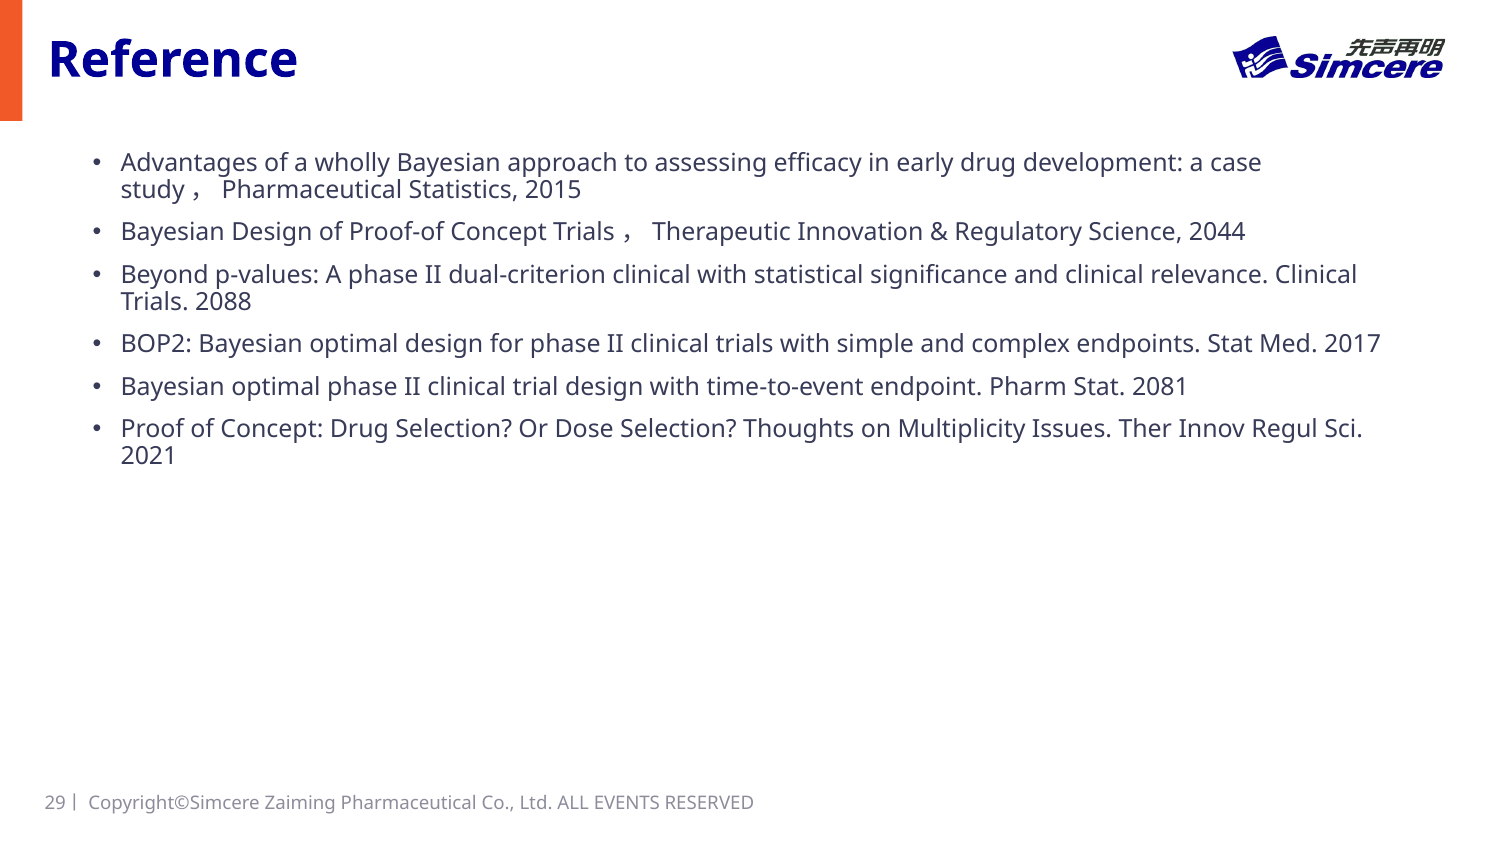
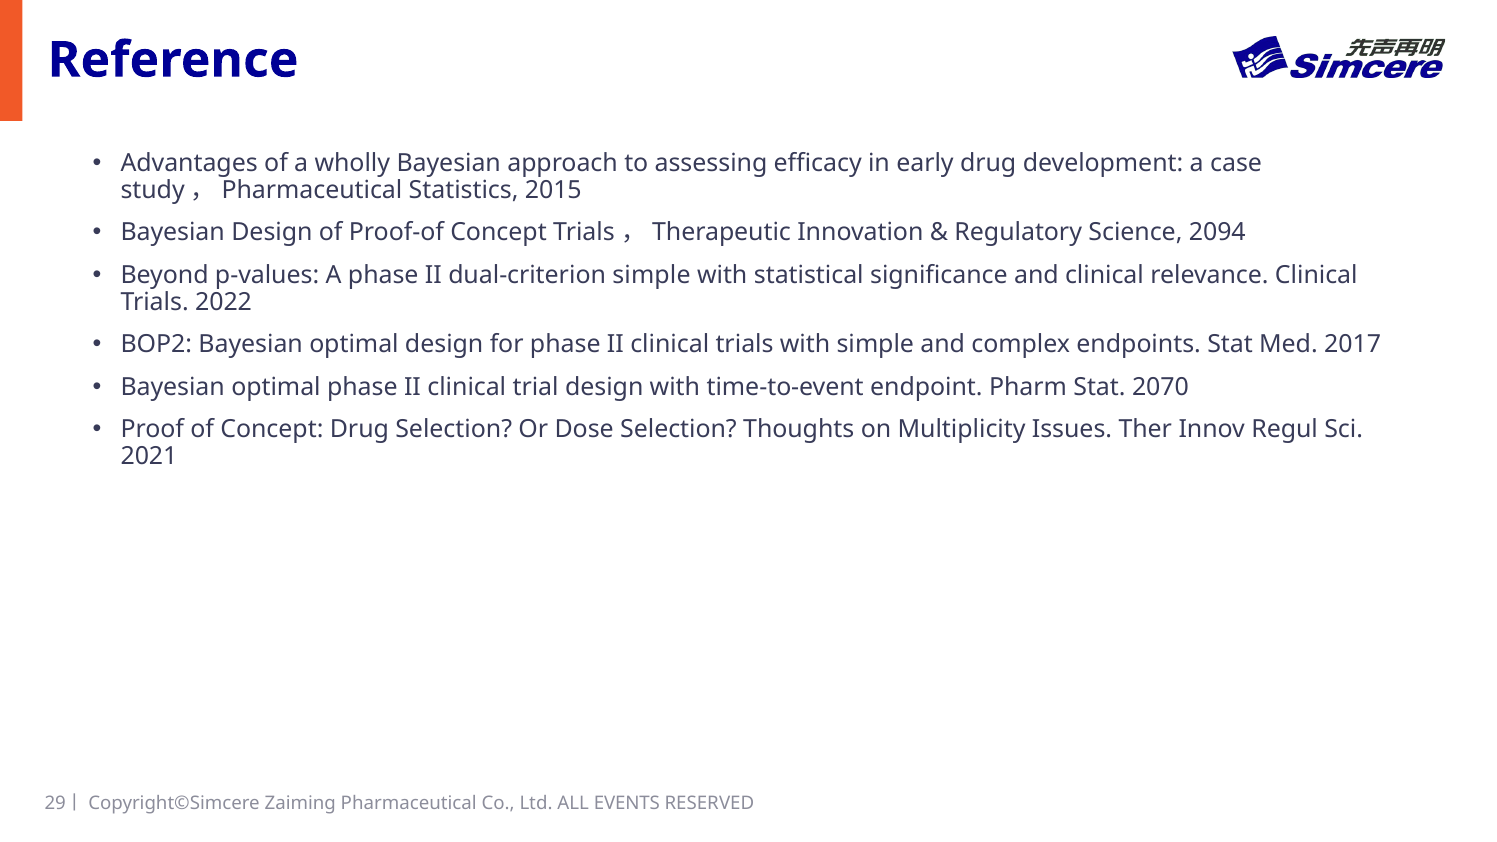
2044: 2044 -> 2094 (1217, 232)
dual-criterion clinical: clinical -> simple (651, 275)
2088: 2088 -> 2022 (224, 302)
2081: 2081 -> 2070 (1160, 387)
